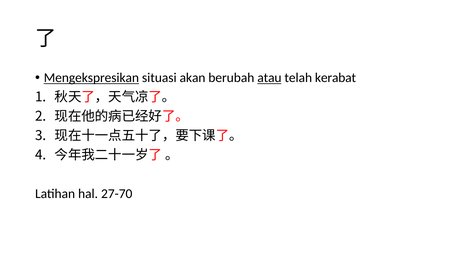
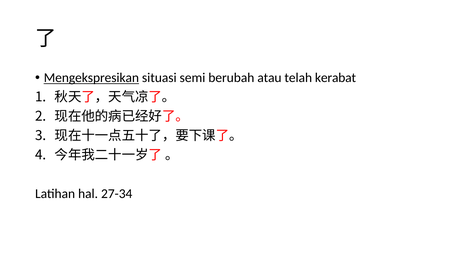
akan: akan -> semi (192, 78)
atau underline: present -> none (269, 78)
27-70: 27-70 -> 27-34 (117, 194)
